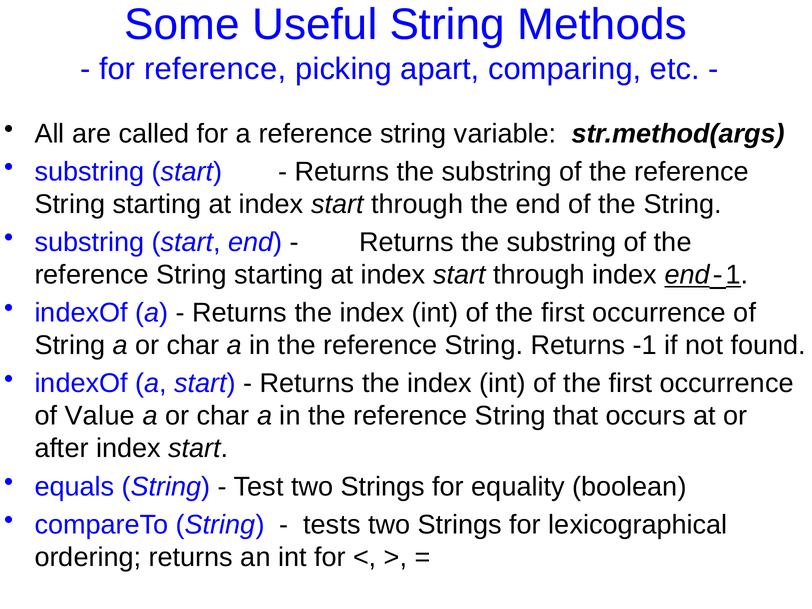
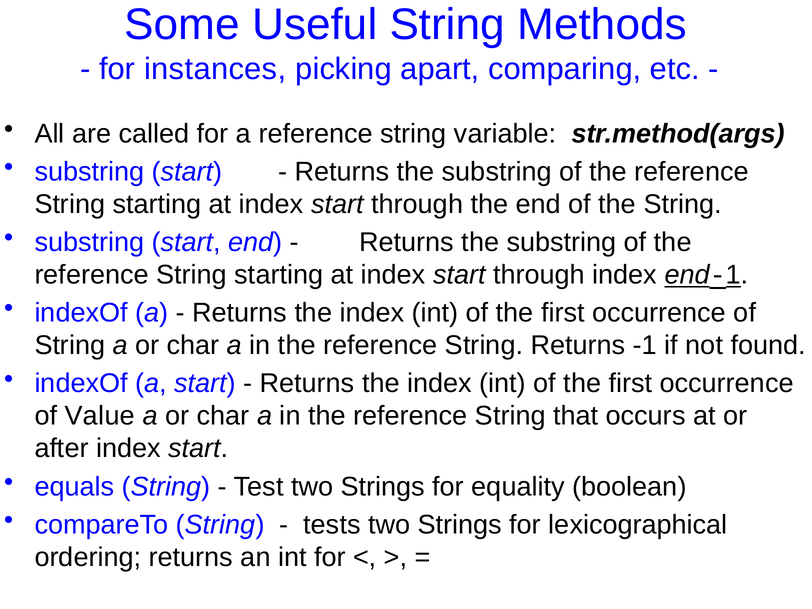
for reference: reference -> instances (215, 69)
